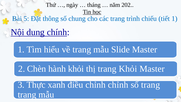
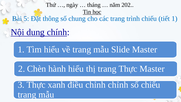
hành khỏi: khỏi -> hiểu (76, 69)
trang Khỏi: Khỏi -> Thực (128, 69)
số trang: trang -> chiếu (151, 85)
